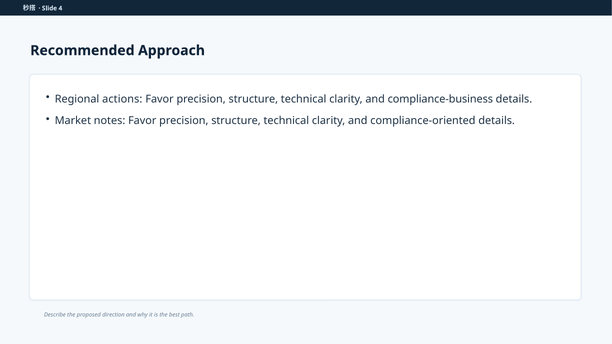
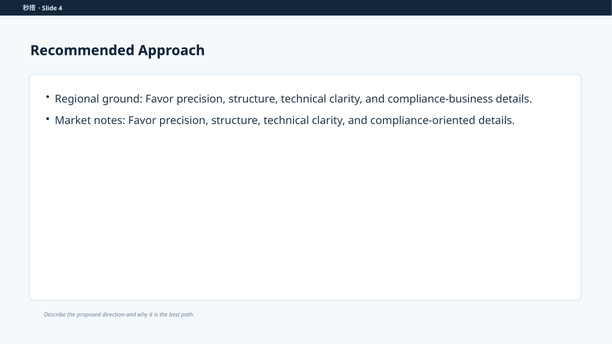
actions: actions -> ground (122, 99)
